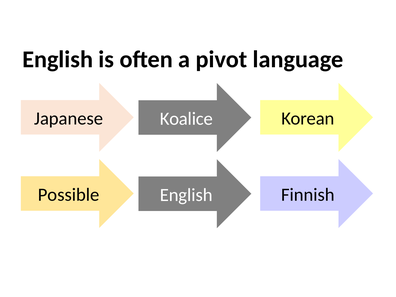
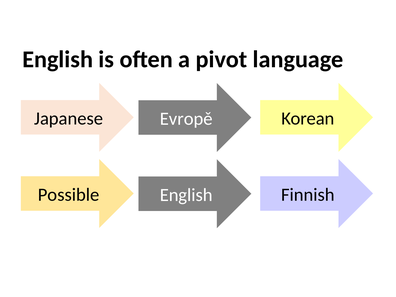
Koalice: Koalice -> Evropě (186, 119)
